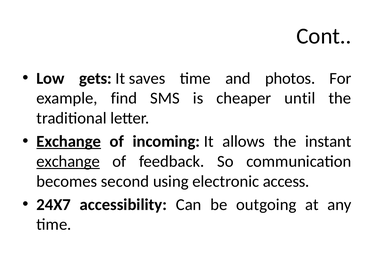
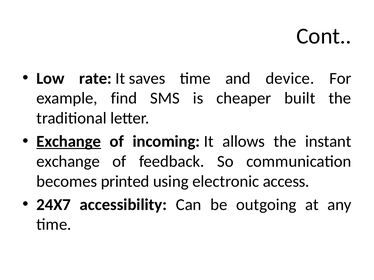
gets: gets -> rate (95, 78)
photos: photos -> device (290, 78)
until: until -> built (300, 98)
exchange underline: present -> none (68, 162)
second: second -> printed (125, 182)
